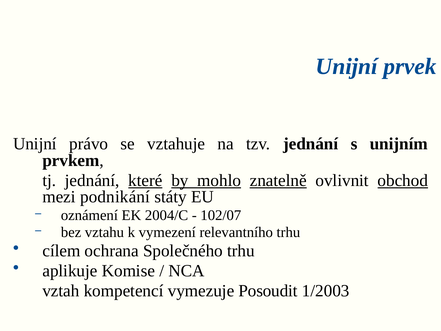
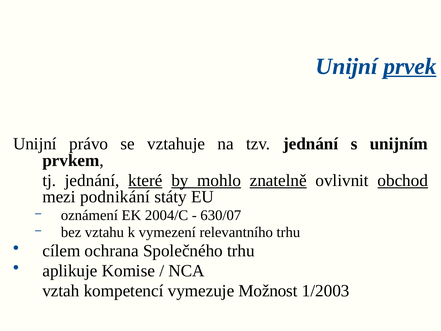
prvek underline: none -> present (410, 66)
102/07: 102/07 -> 630/07 (221, 215)
Posoudit: Posoudit -> Možnost (268, 291)
